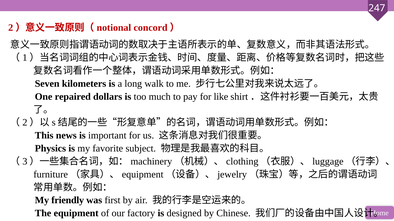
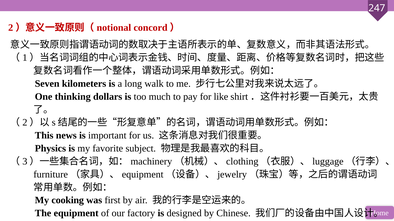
repaired: repaired -> thinking (73, 97)
friendly: friendly -> cooking (68, 201)
